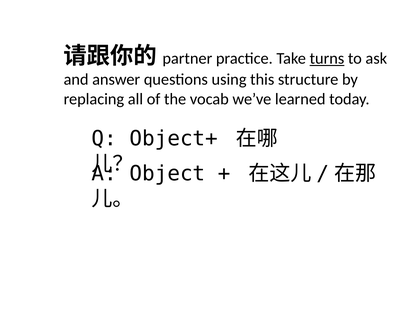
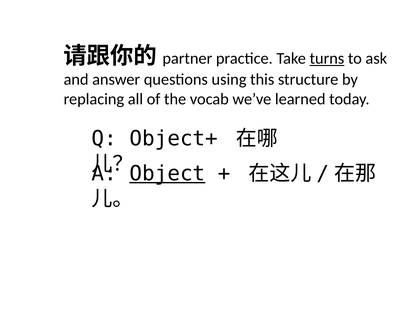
Object underline: none -> present (167, 174)
